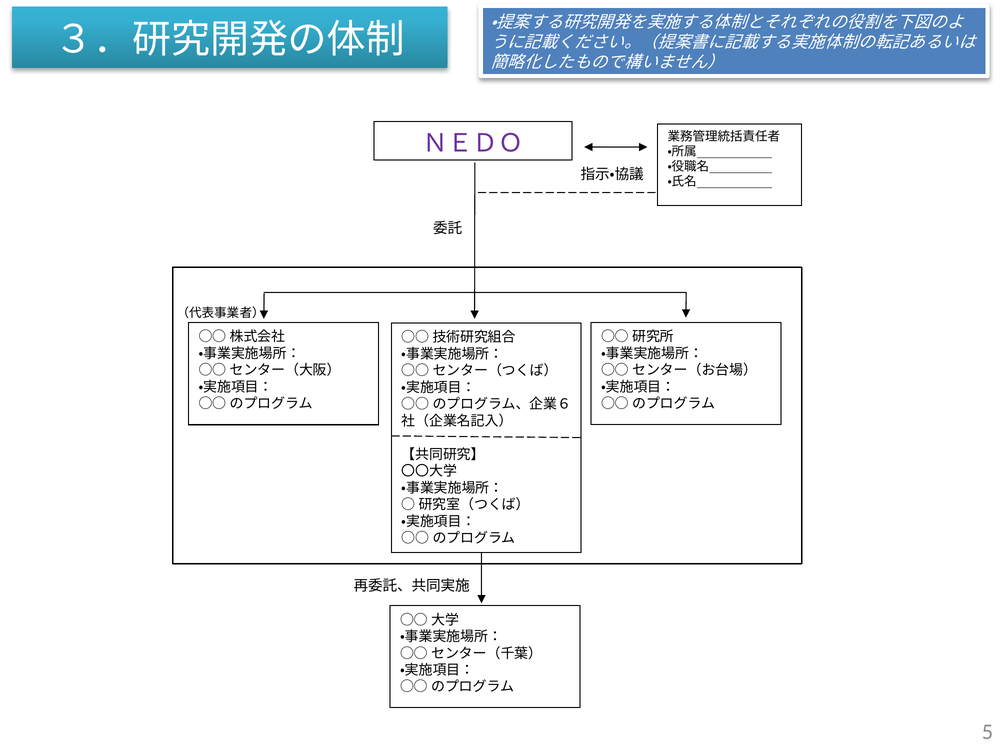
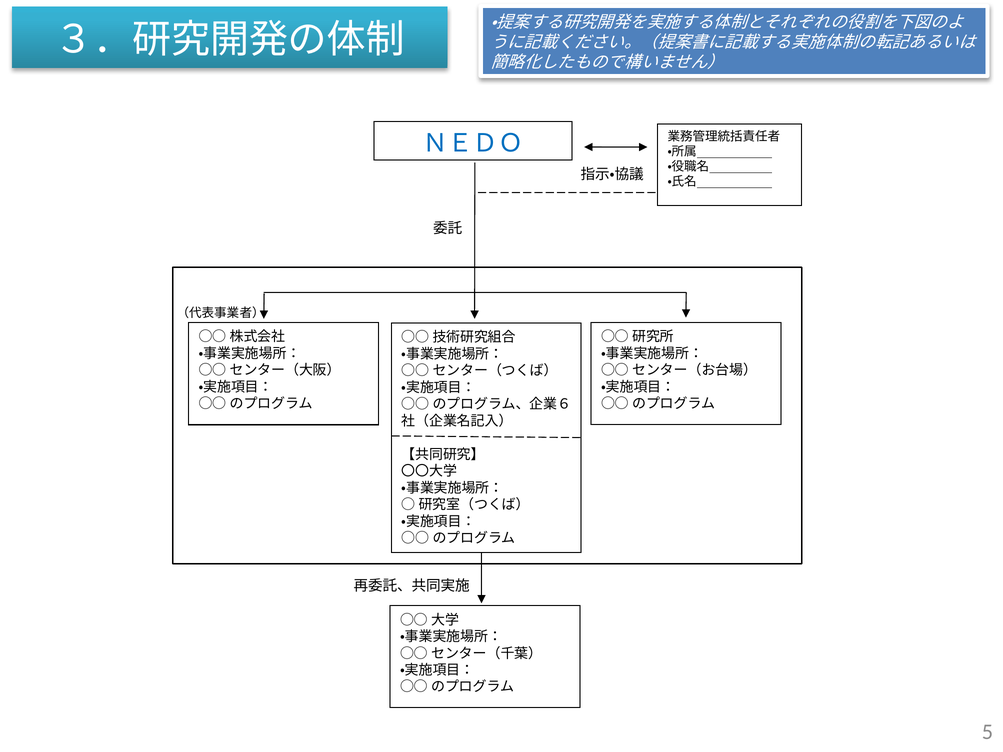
ＮＥＤＯ colour: purple -> blue (473, 143)
